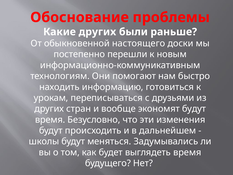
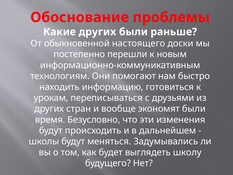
экономят будут: будут -> были (194, 109)
выглядеть время: время -> школу (187, 152)
